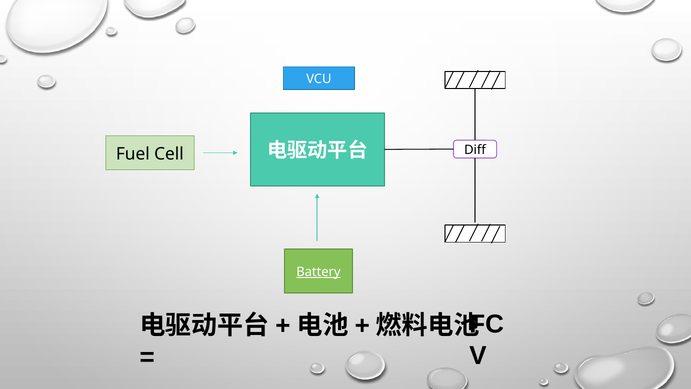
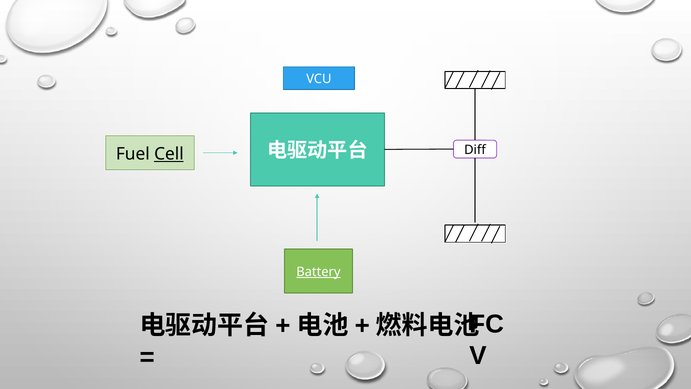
Cell underline: none -> present (169, 154)
